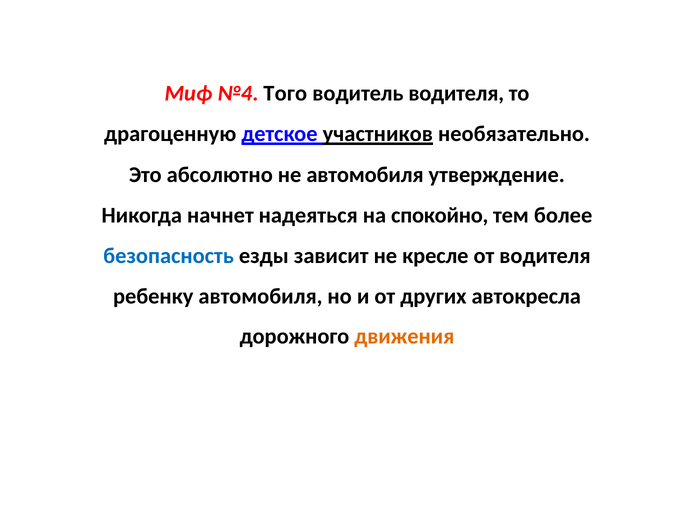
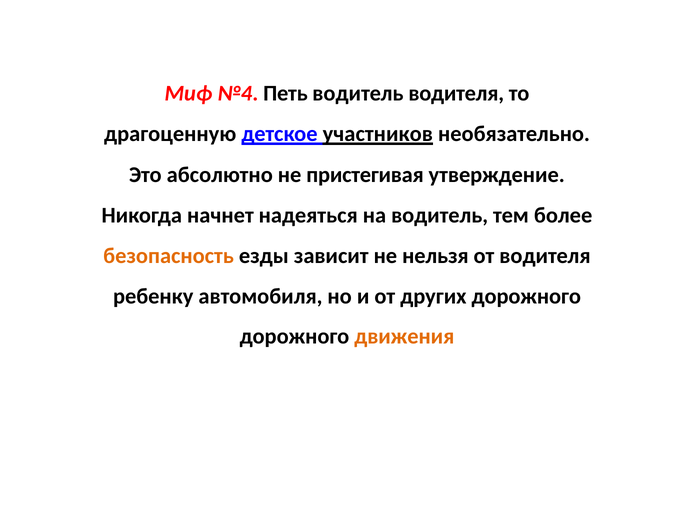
Того: Того -> Петь (285, 93)
не автомобиля: автомобиля -> пристегивая (365, 175)
на спокойно: спокойно -> водитель (440, 215)
безопасность colour: blue -> orange (169, 256)
кресле: кресле -> нельзя (435, 256)
других автокресла: автокресла -> дорожного (526, 296)
